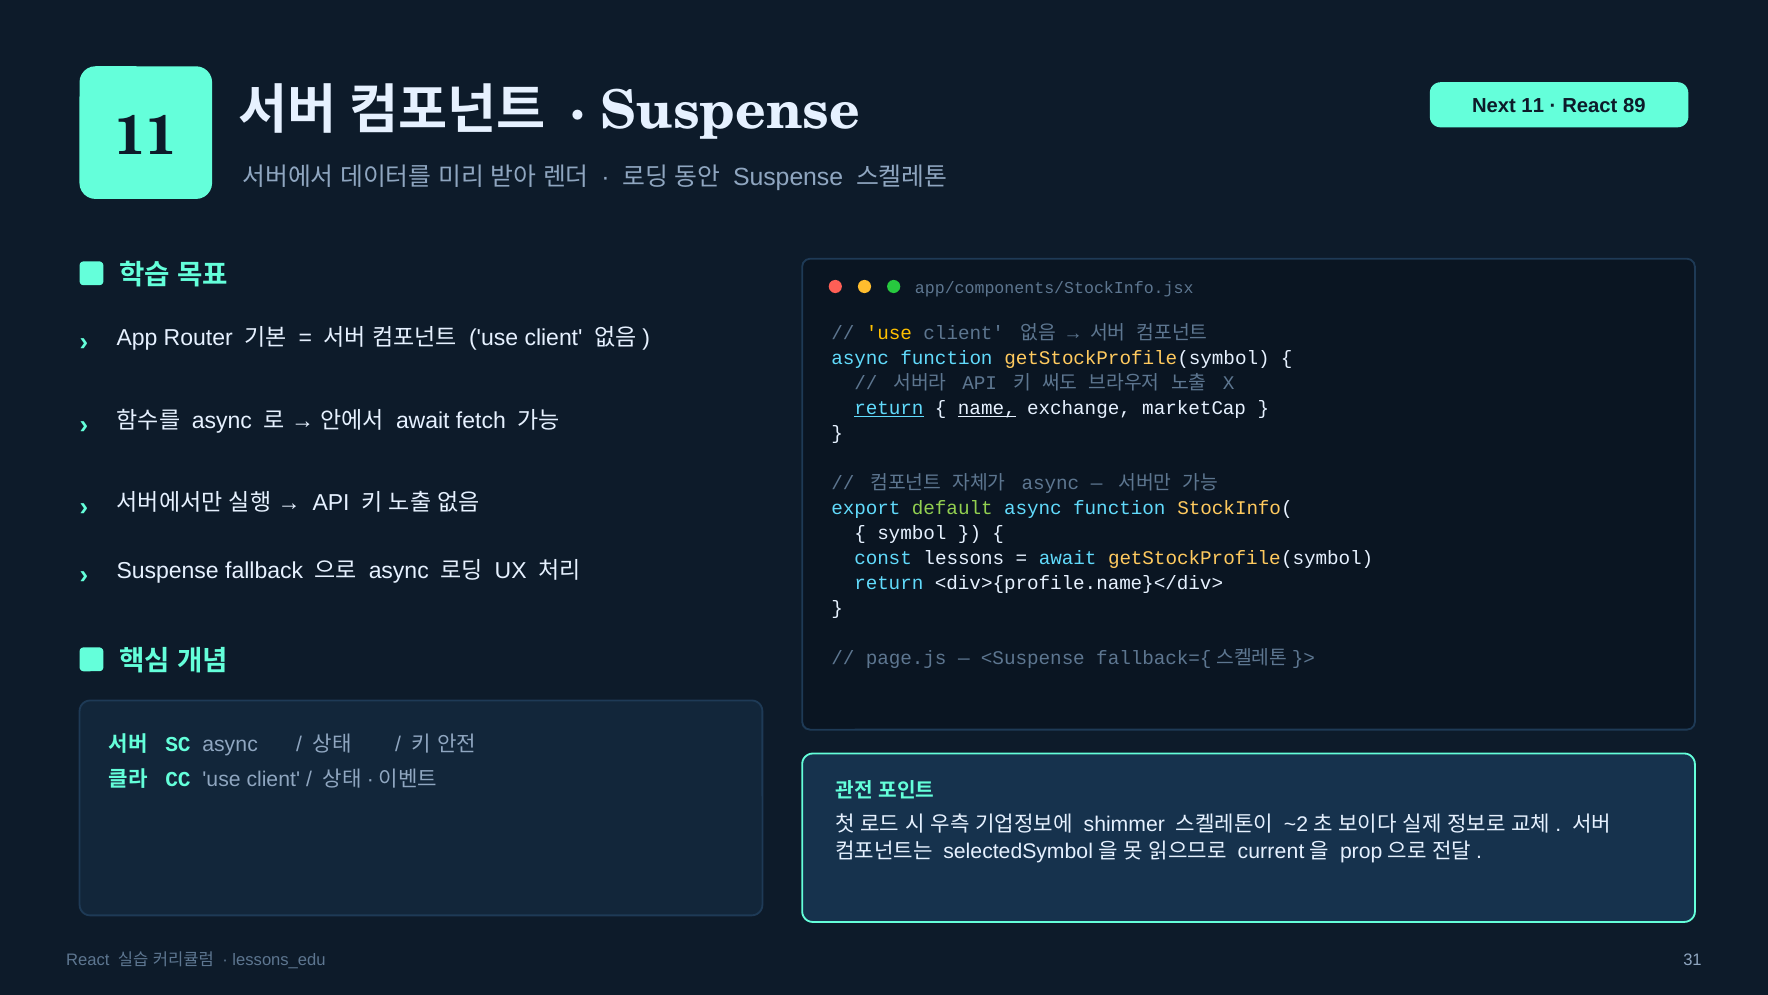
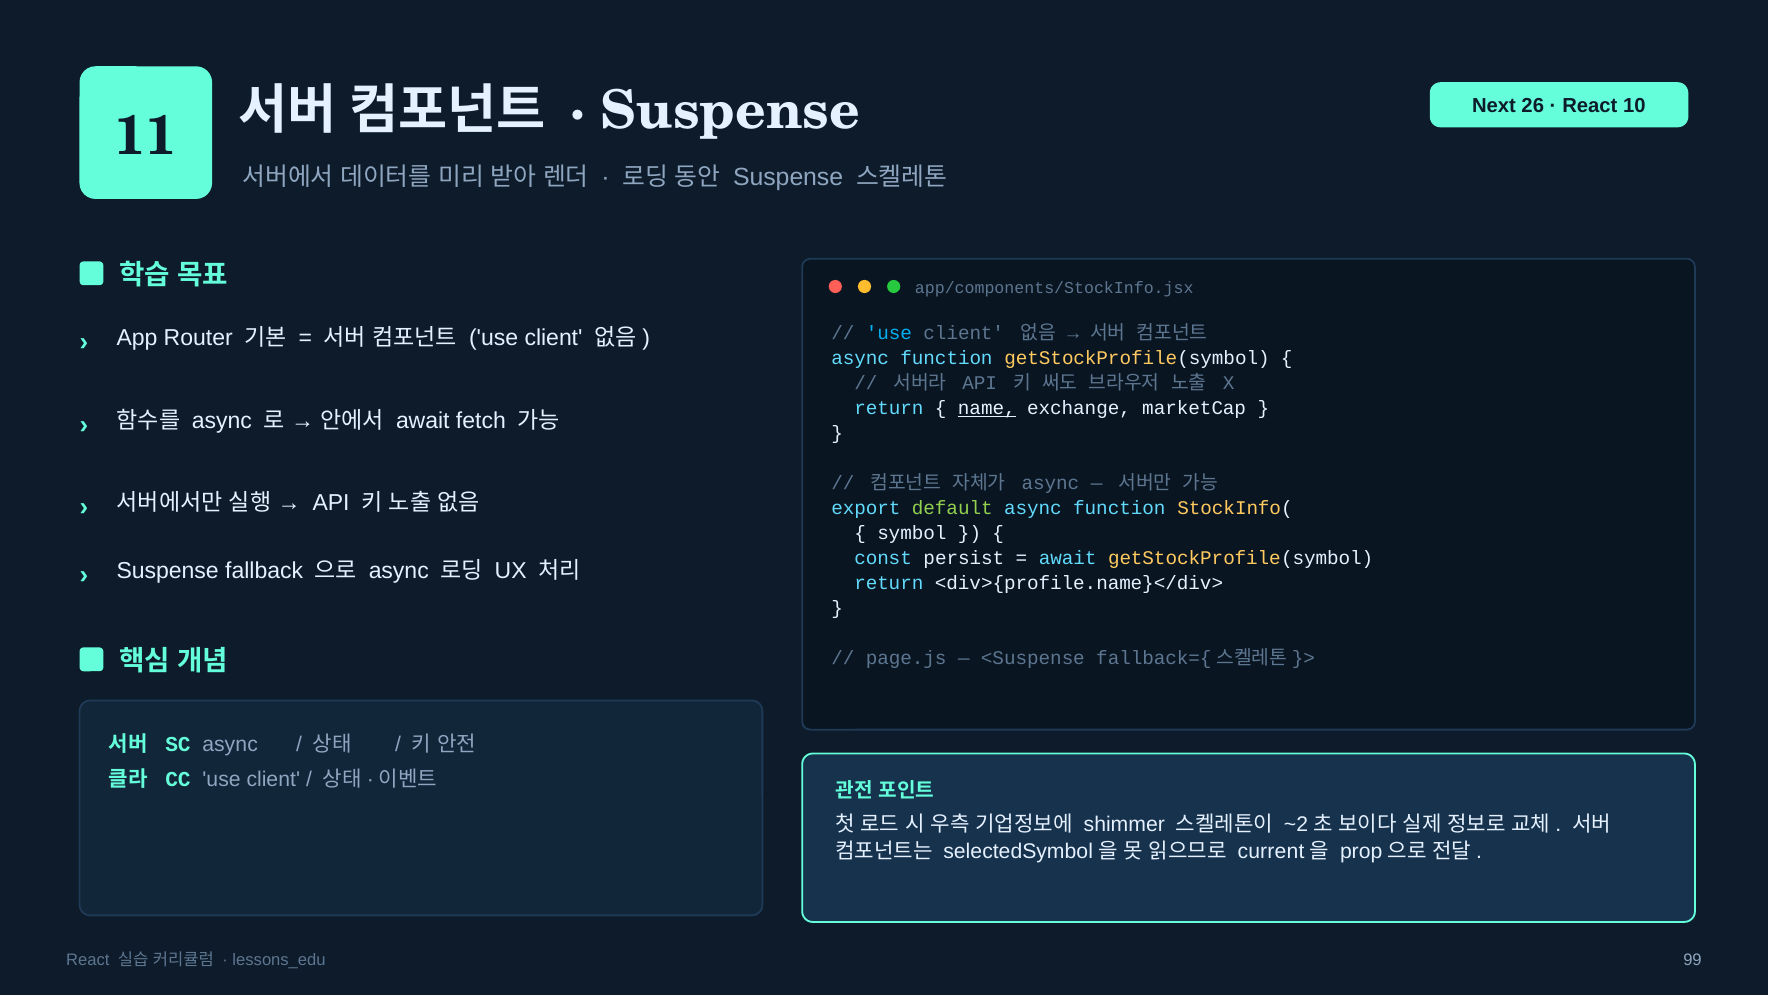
Next 11: 11 -> 26 (1533, 106)
89: 89 -> 10 (1634, 106)
use colour: yellow -> light blue (889, 333)
return underline: present -> none (889, 408)
lessons: lessons -> persist (964, 558)
31: 31 -> 99 (1692, 960)
